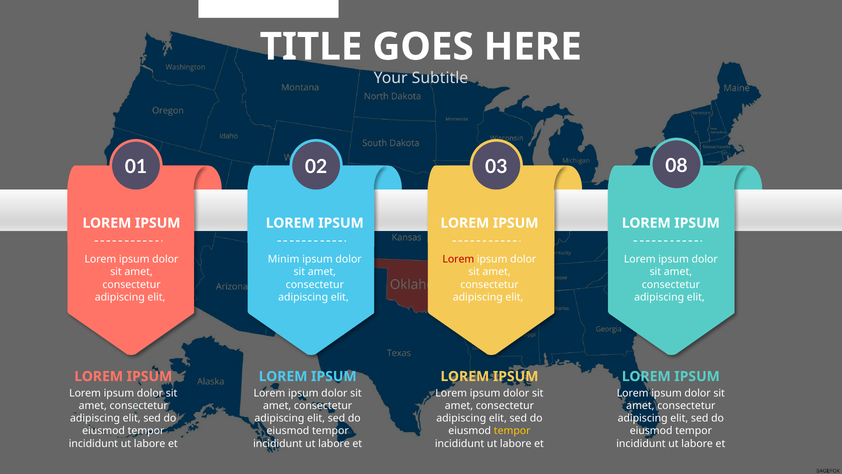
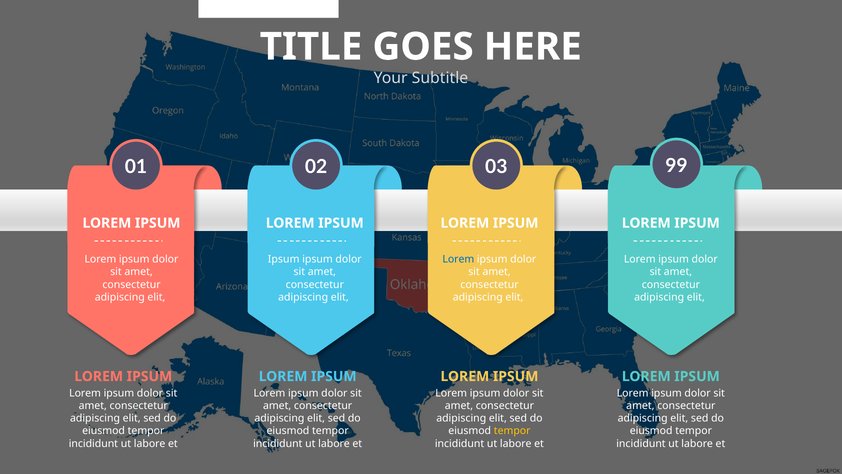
08: 08 -> 99 (676, 166)
Minim: Minim -> Ipsum (284, 259)
Lorem colour: red -> blue (458, 259)
